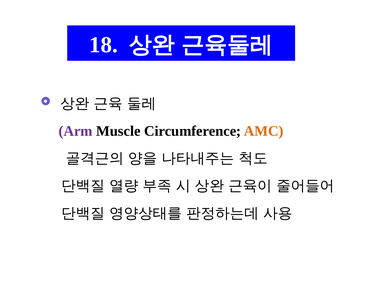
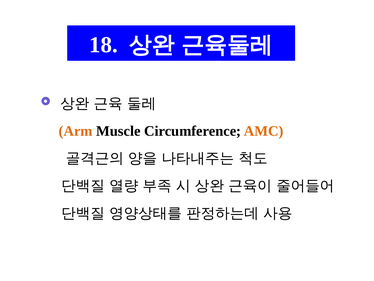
Arm colour: purple -> orange (76, 131)
